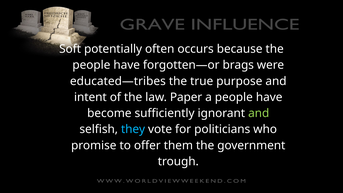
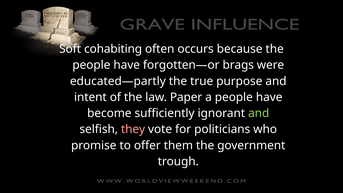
potentially: potentially -> cohabiting (113, 49)
educated—tribes: educated—tribes -> educated—partly (118, 81)
they colour: light blue -> pink (133, 129)
